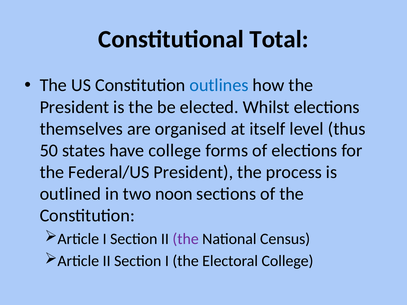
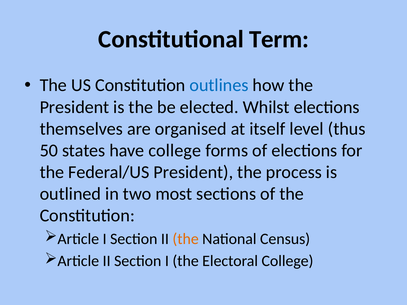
Total: Total -> Term (279, 39)
noon: noon -> most (174, 194)
the colour: purple -> orange (186, 239)
